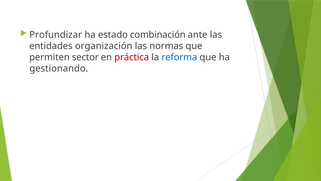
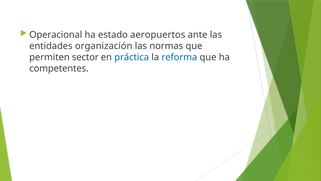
Profundizar: Profundizar -> Operacional (56, 35)
combinación: combinación -> aeropuertos (158, 35)
práctica colour: red -> blue (132, 57)
gestionando: gestionando -> competentes (59, 68)
